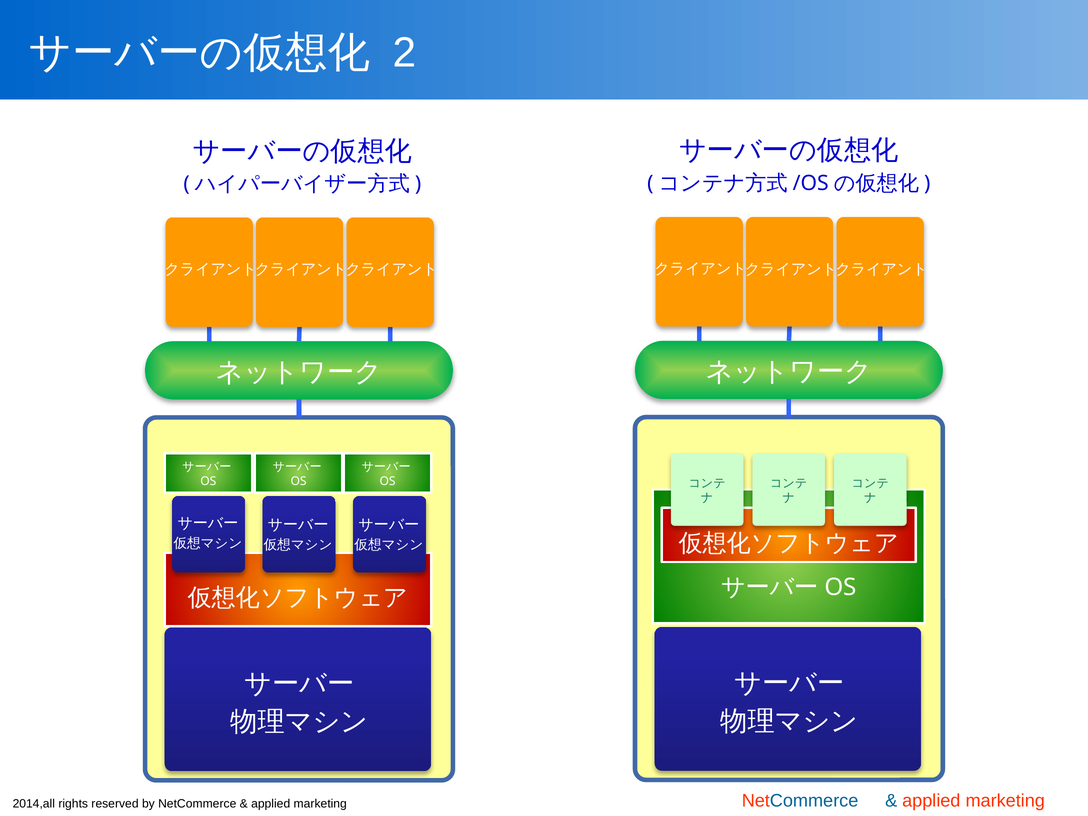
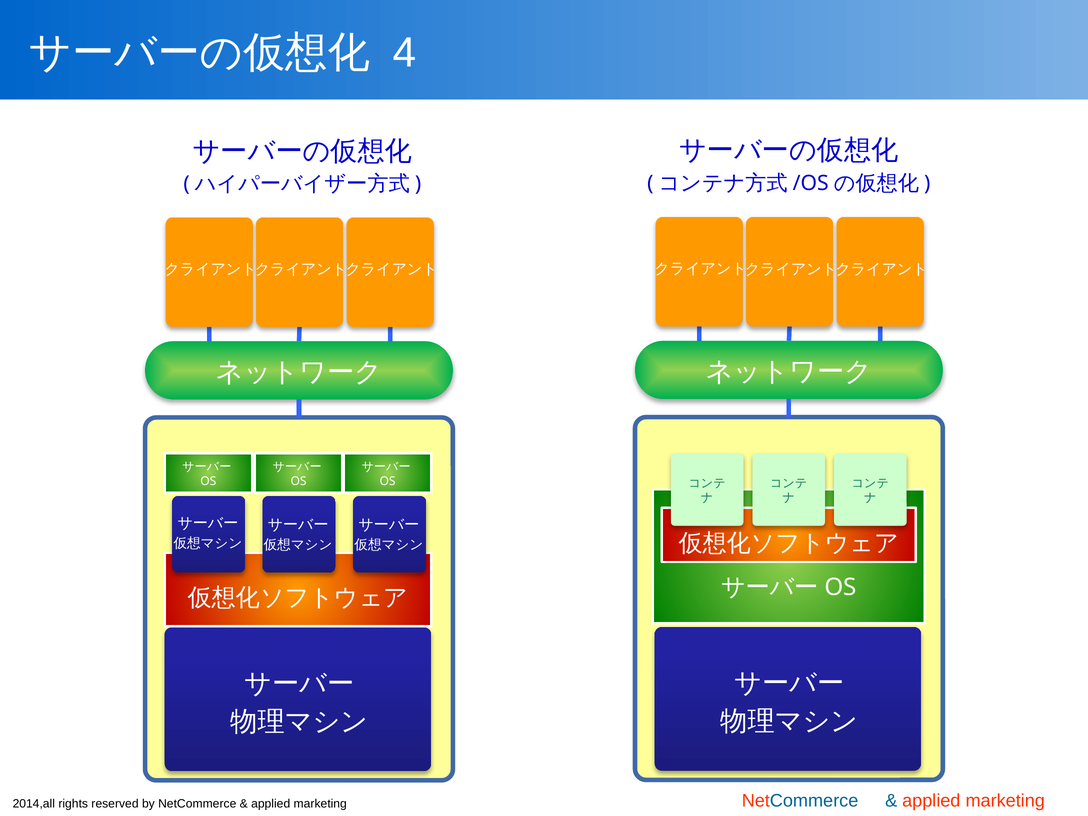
2: 2 -> 4 (404, 53)
